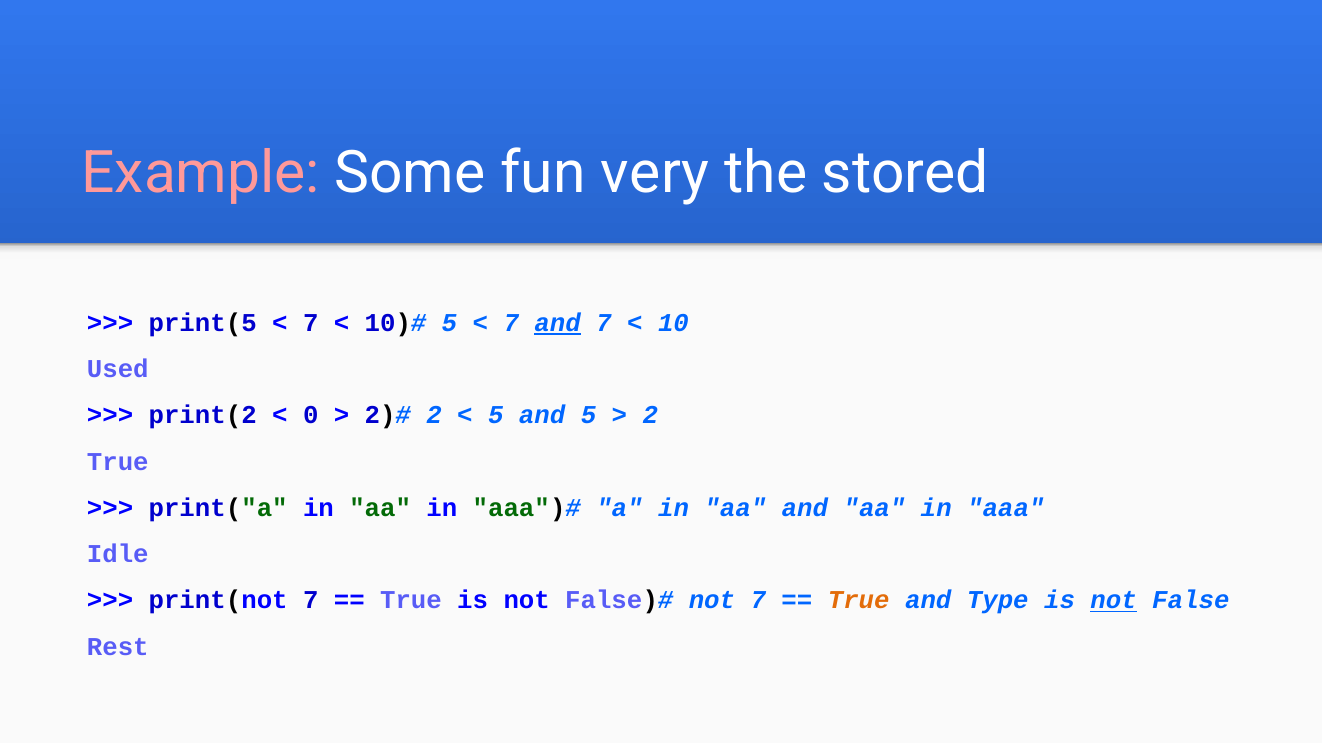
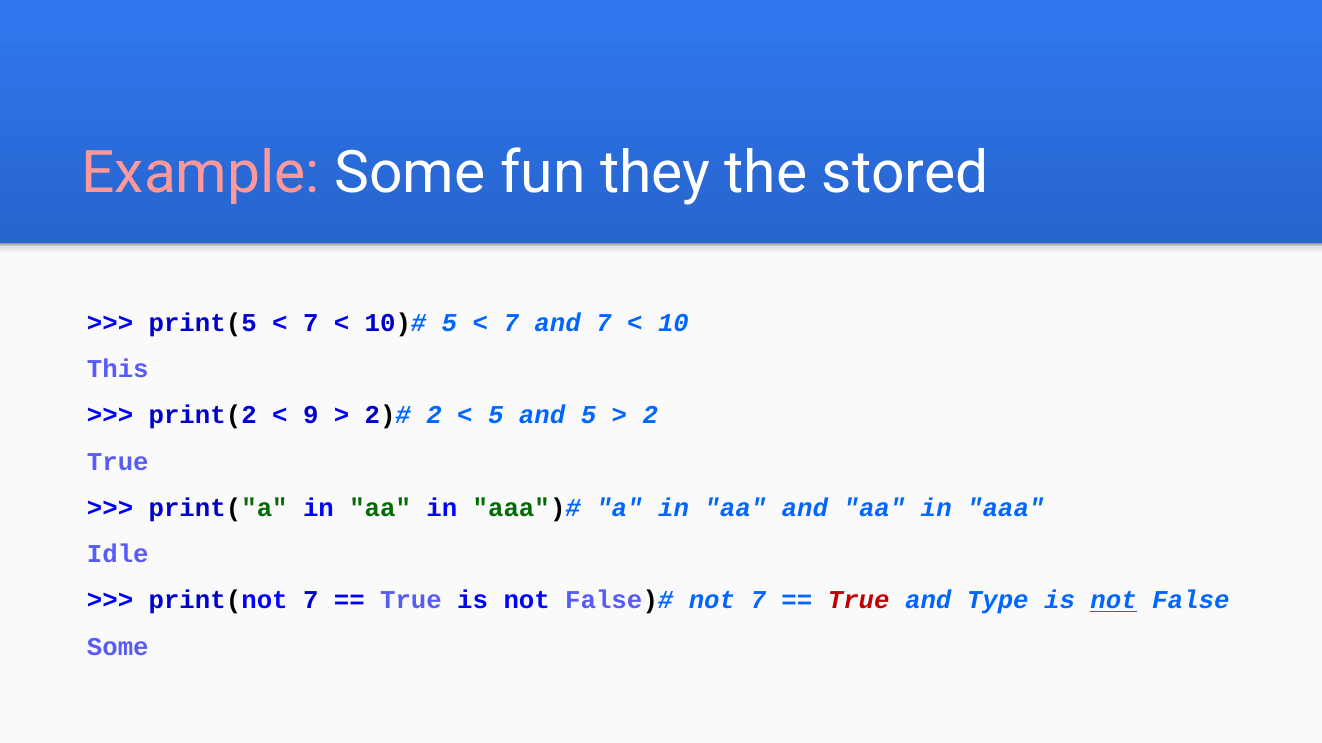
very: very -> they (655, 173)
and underline: present -> none (558, 323)
Used: Used -> This (118, 370)
0: 0 -> 9 (311, 416)
True colour: orange -> red (859, 601)
Rest: Rest -> Some (118, 647)
